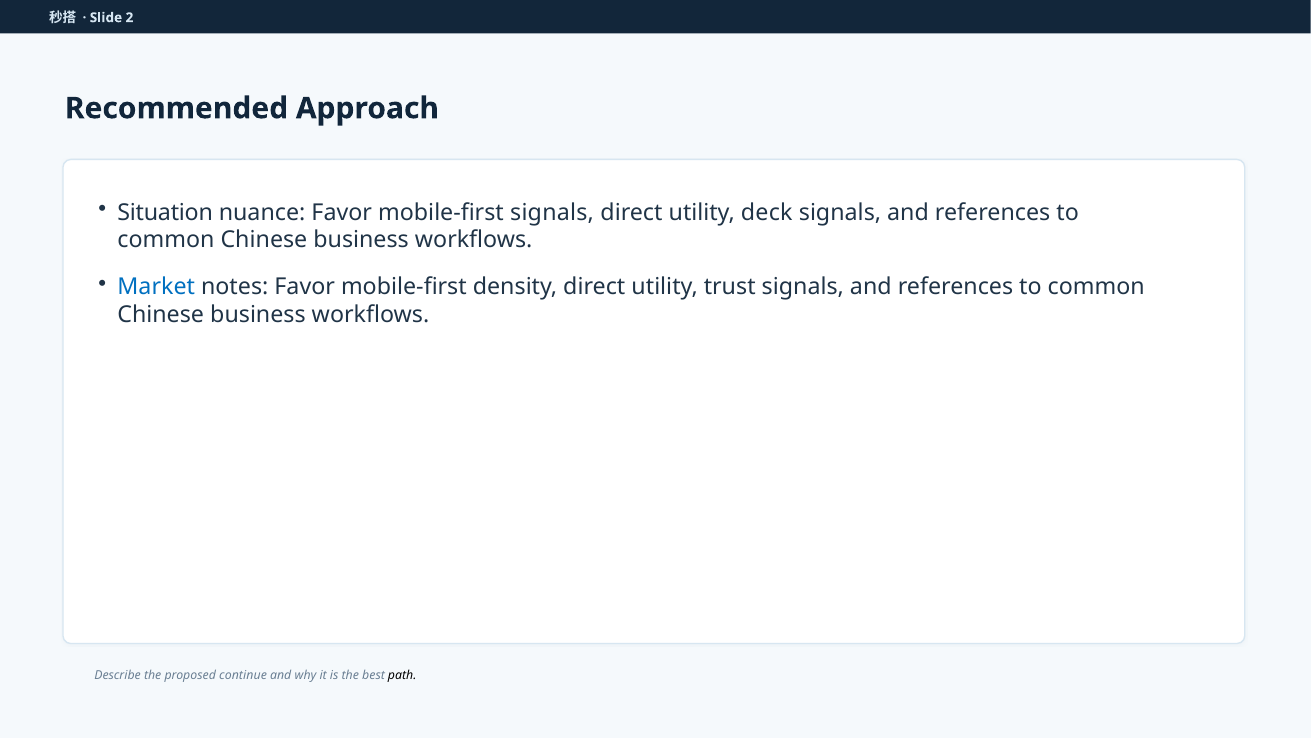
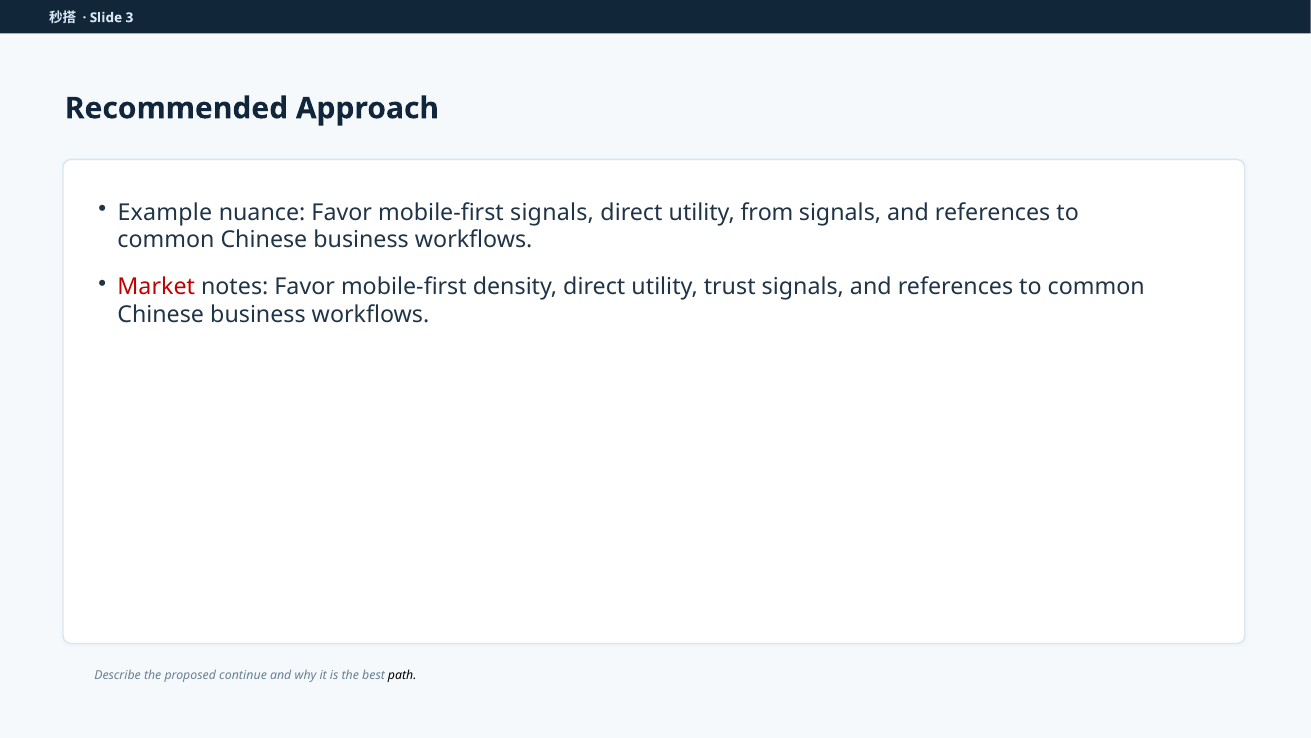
2: 2 -> 3 (129, 18)
Situation: Situation -> Example (165, 212)
deck: deck -> from (767, 212)
Market colour: blue -> red (156, 287)
